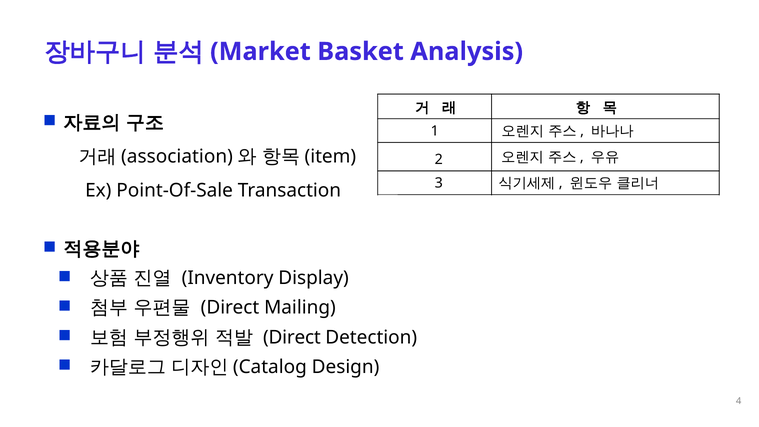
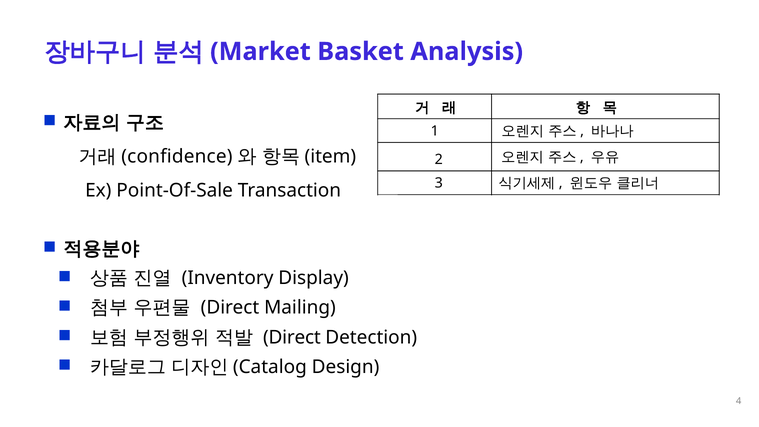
association: association -> confidence (177, 156)
